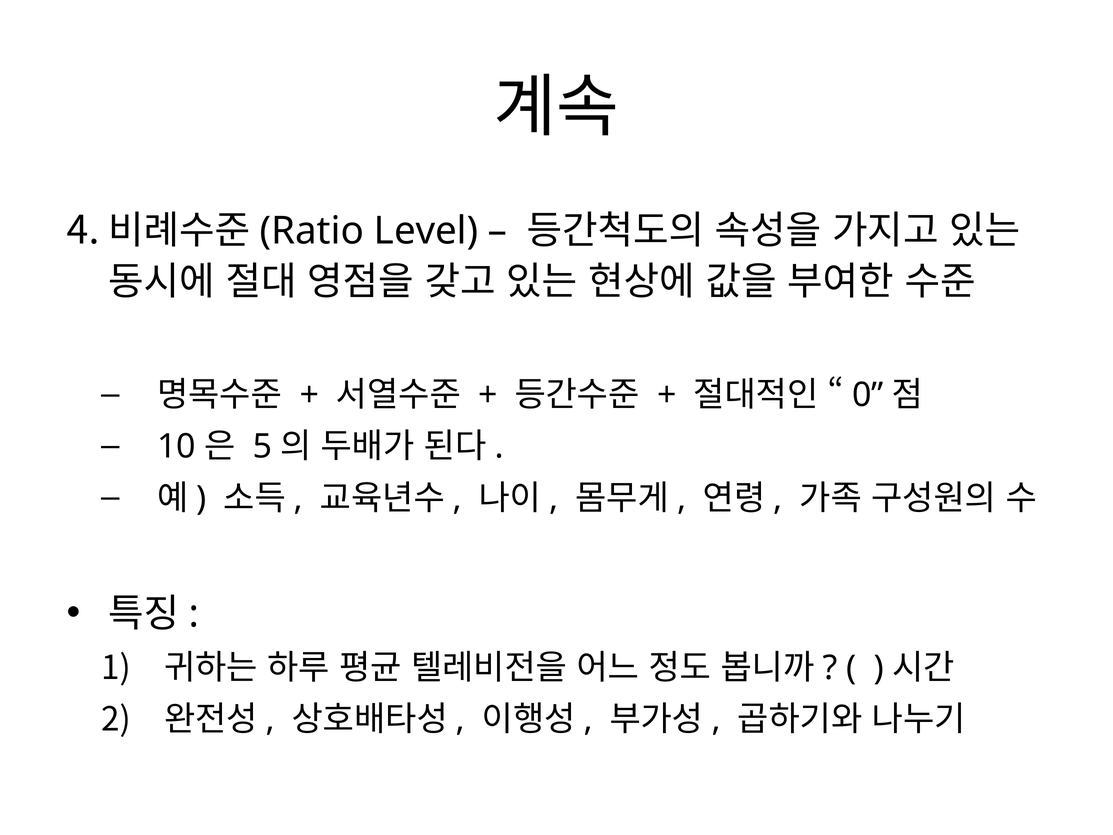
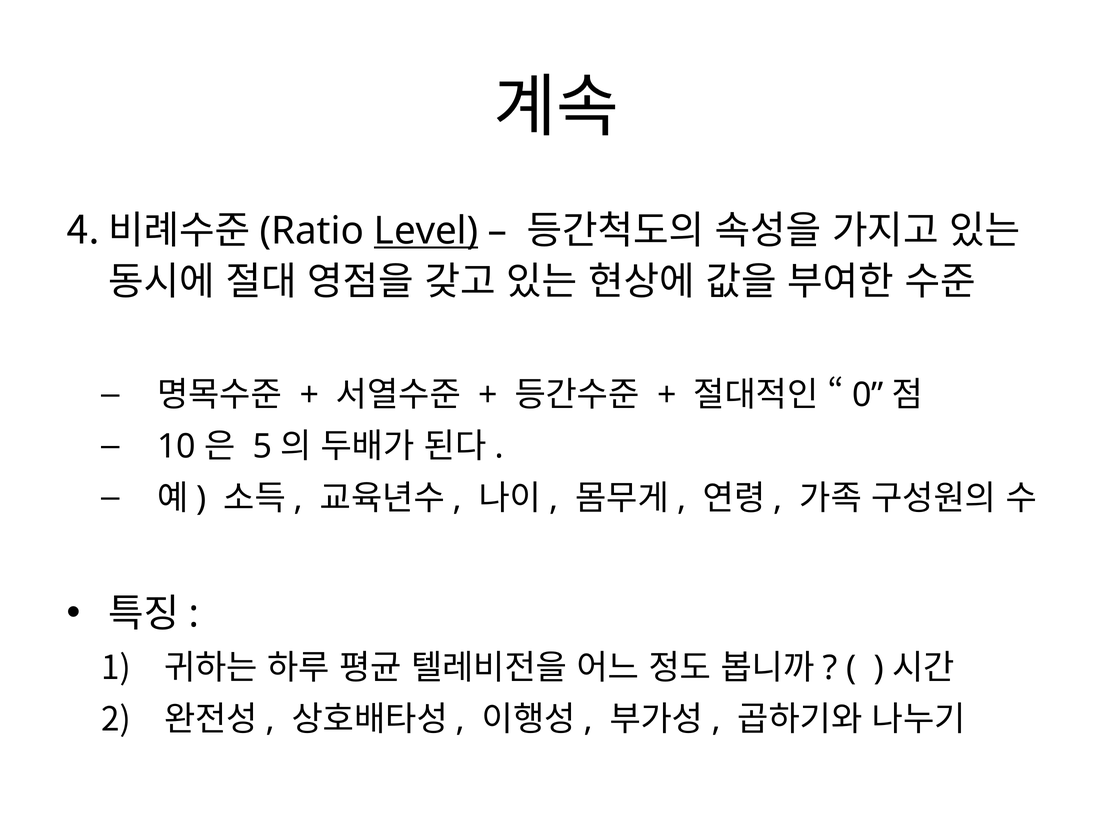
Level underline: none -> present (426, 231)
